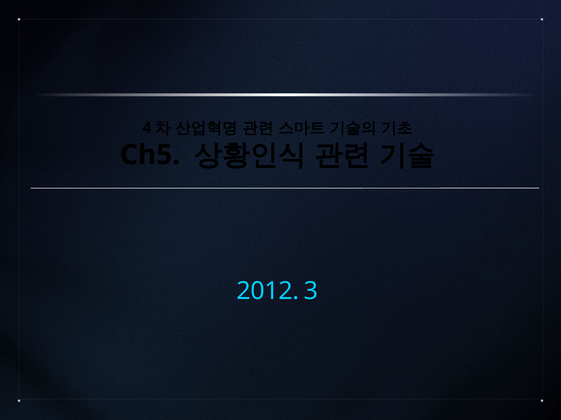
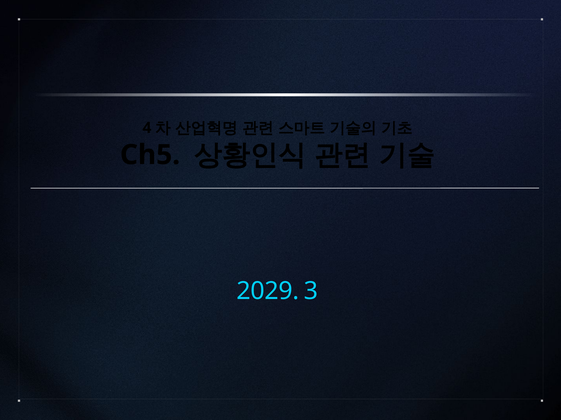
2012: 2012 -> 2029 (268, 291)
